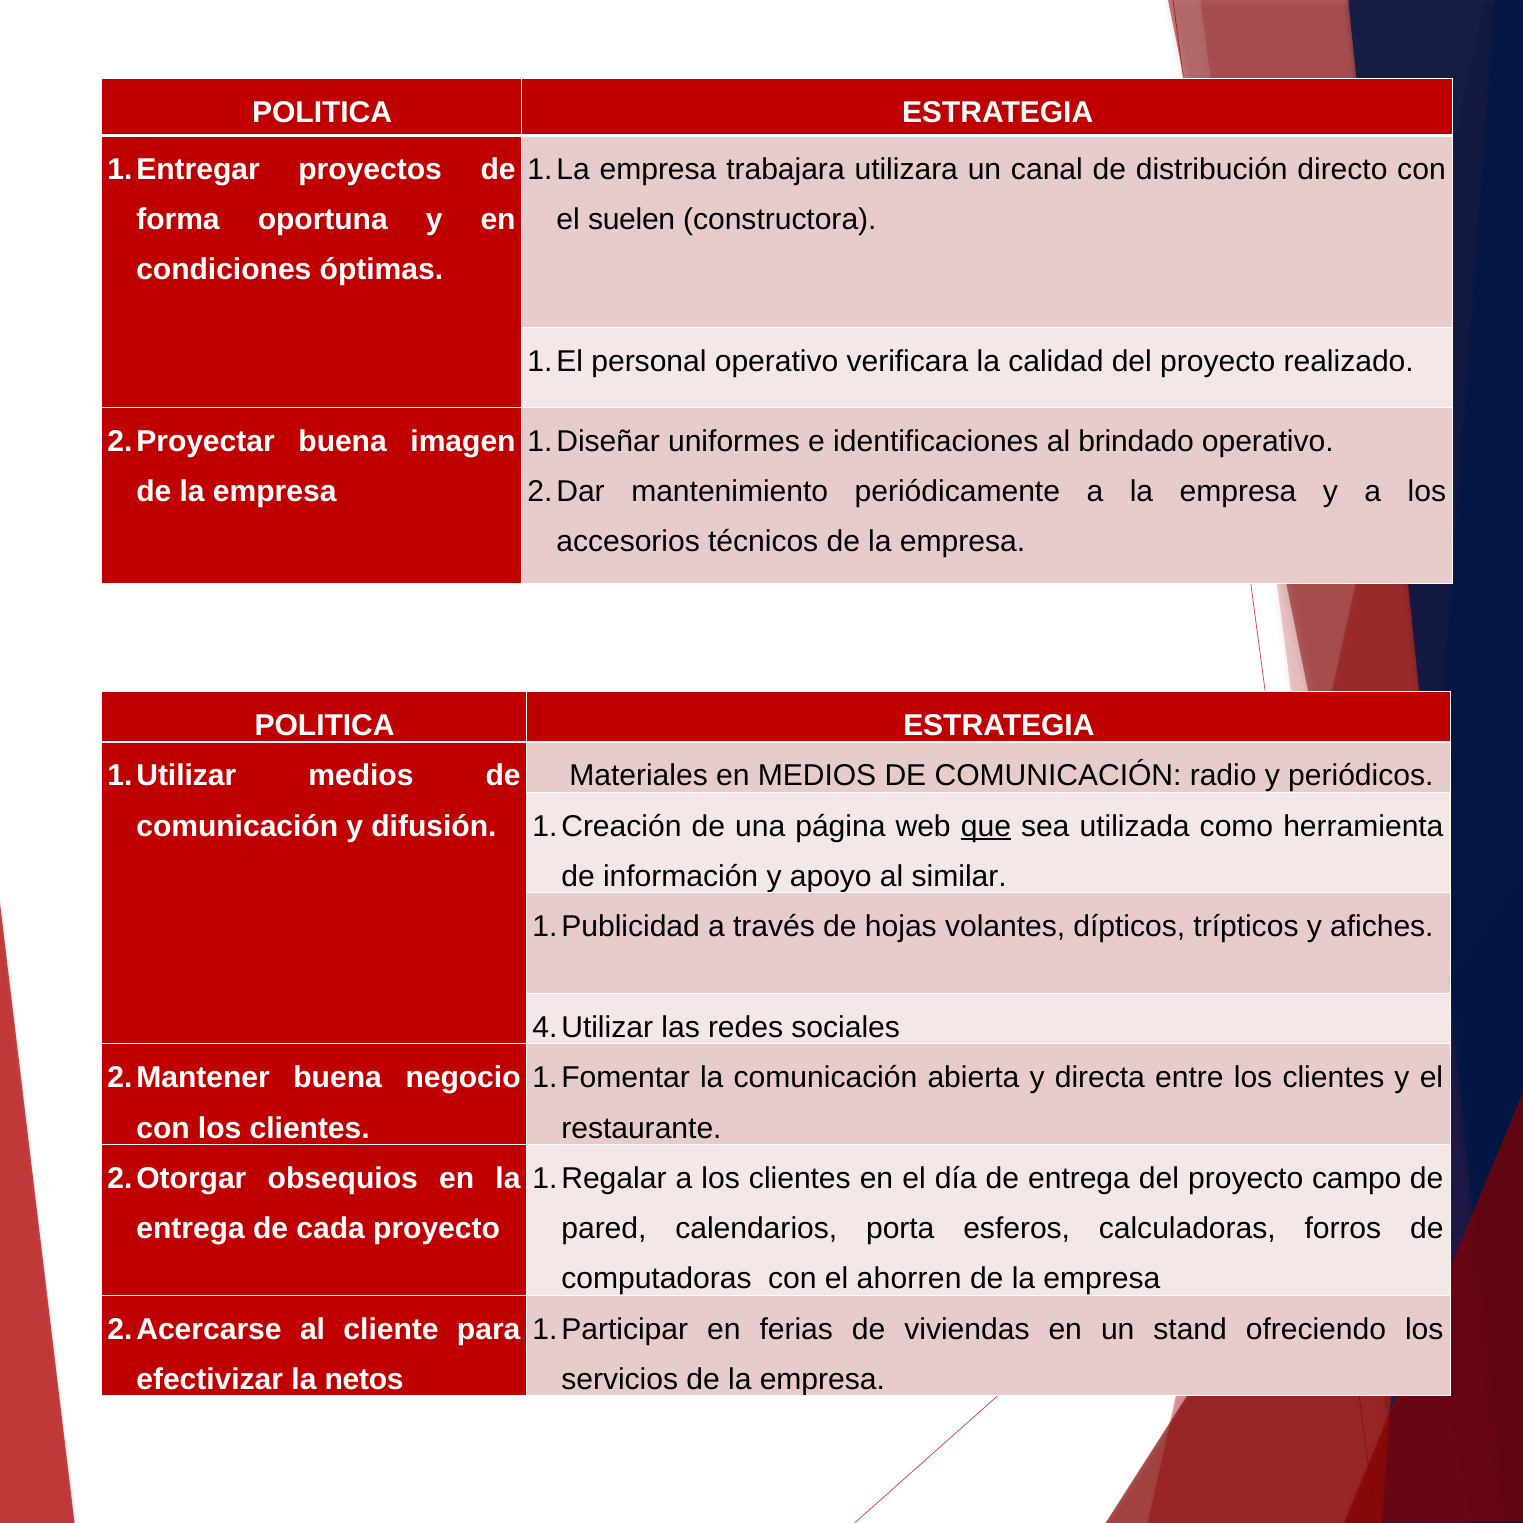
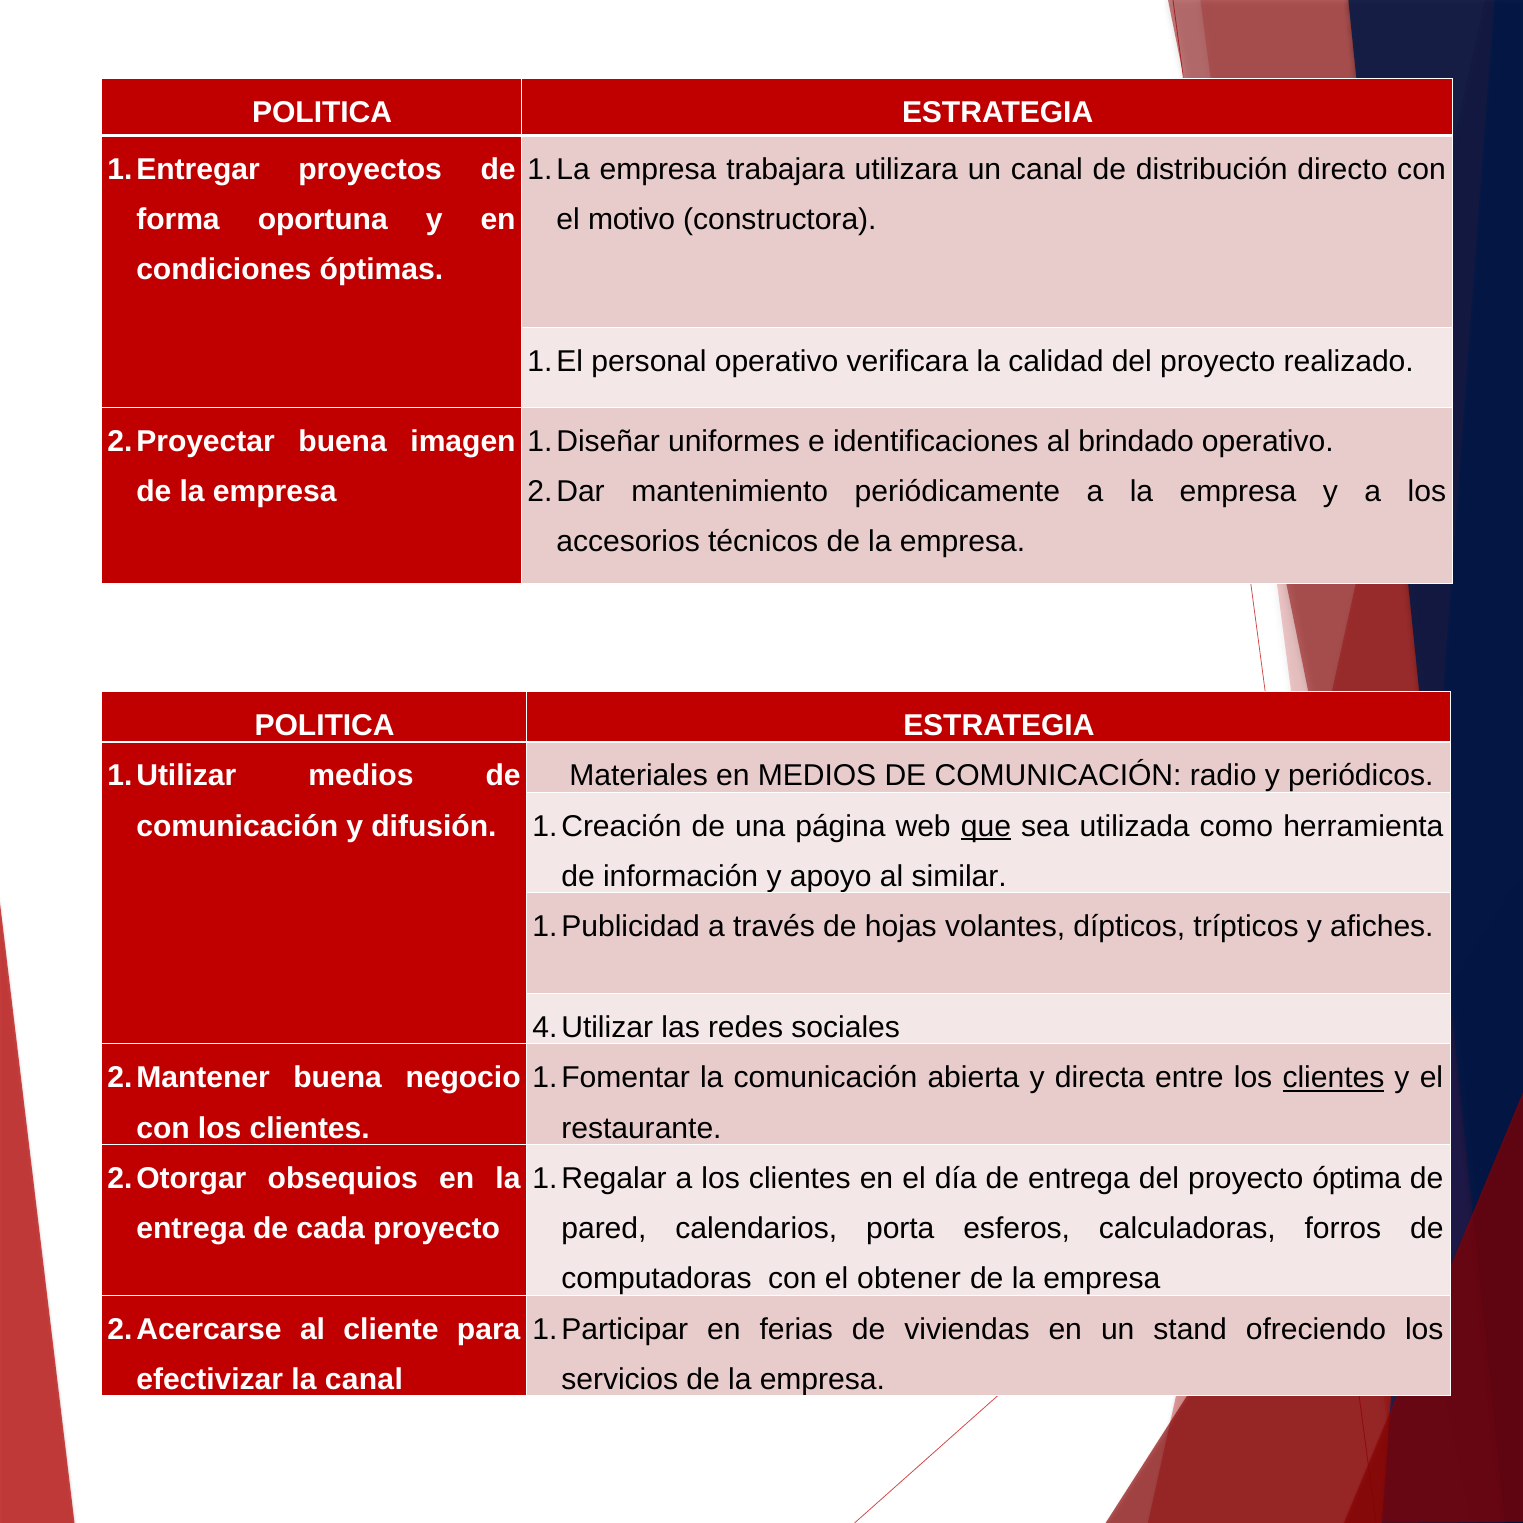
suelen: suelen -> motivo (632, 219)
clientes underline: none -> present (1333, 1078)
campo: campo -> óptima (1357, 1178)
ahorren: ahorren -> obtener (909, 1279)
la netos: netos -> canal (364, 1380)
